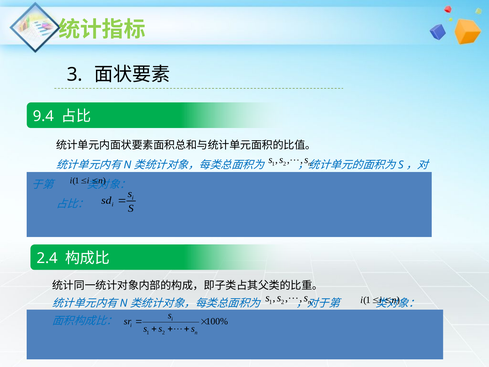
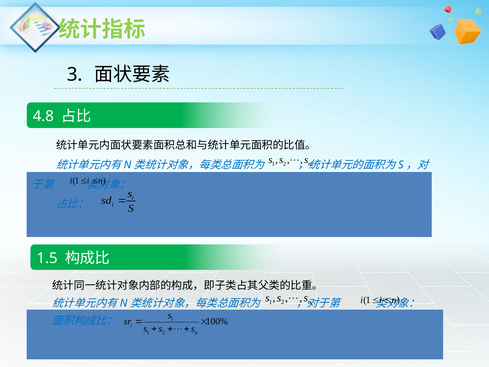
9.4: 9.4 -> 4.8 (43, 116)
2.4: 2.4 -> 1.5 (47, 258)
